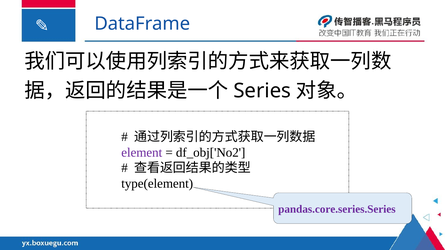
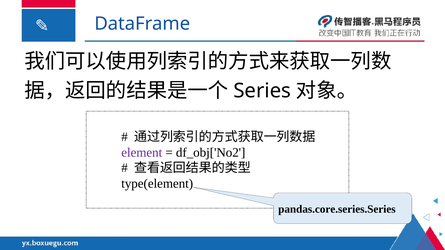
pandas.core.series.Series colour: purple -> black (337, 209)
